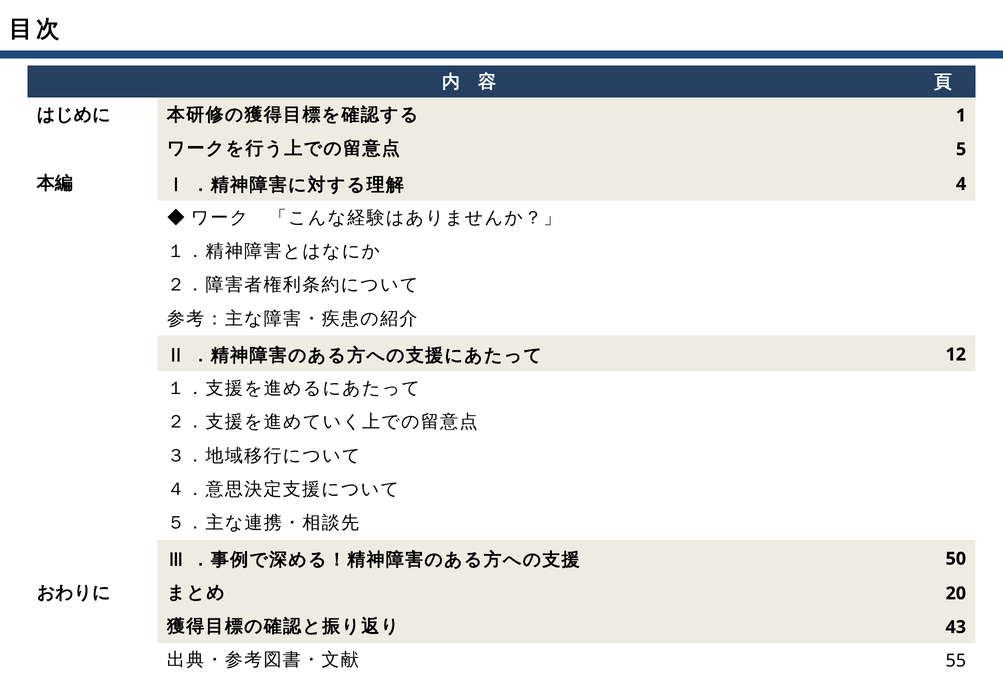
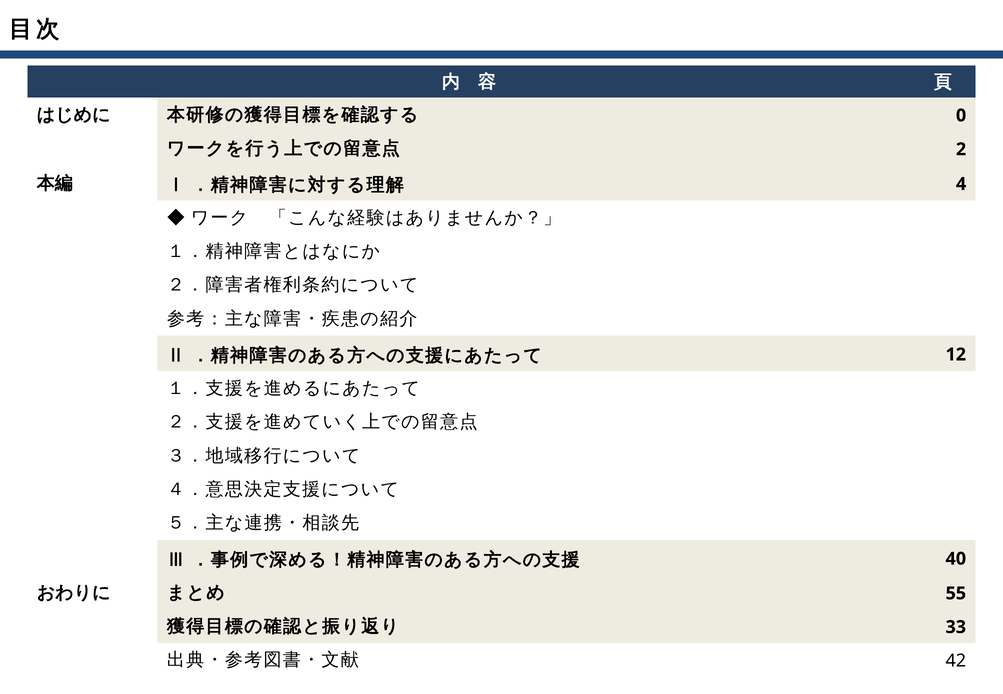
1: 1 -> 0 (961, 116)
5: 5 -> 2 (961, 149)
50: 50 -> 40 (956, 559)
20: 20 -> 55 (956, 594)
43: 43 -> 33 (956, 627)
55: 55 -> 42 (956, 661)
